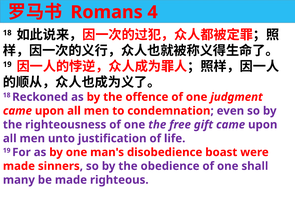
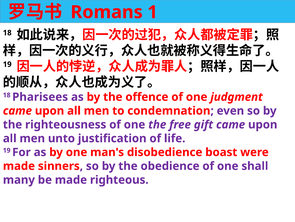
4: 4 -> 1 (153, 12)
Reckoned: Reckoned -> Pharisees (40, 97)
